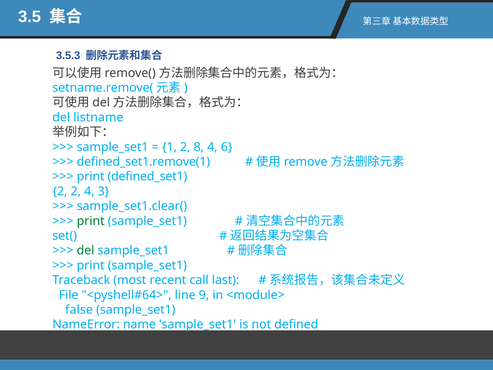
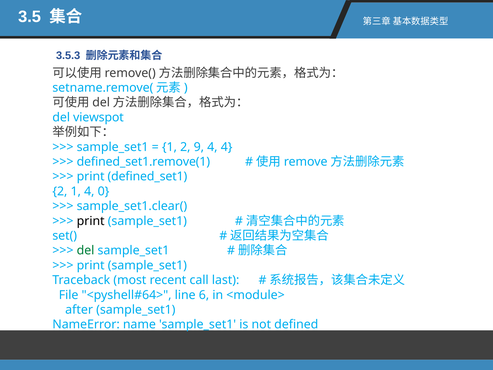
listname: listname -> viewspot (98, 117)
8: 8 -> 9 (199, 147)
4 6: 6 -> 4 (227, 147)
2 2: 2 -> 1 (76, 191)
3: 3 -> 0 (104, 191)
print colour: green -> black (91, 221)
9: 9 -> 6 (204, 295)
false: false -> after (79, 310)
